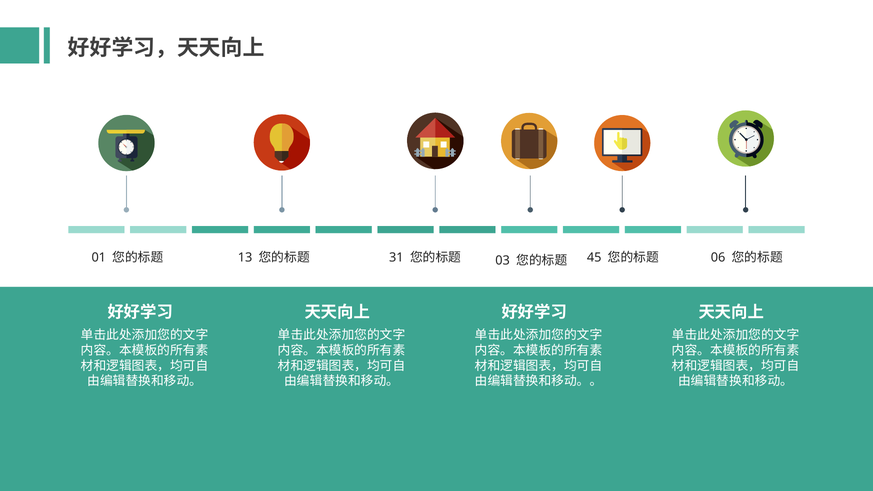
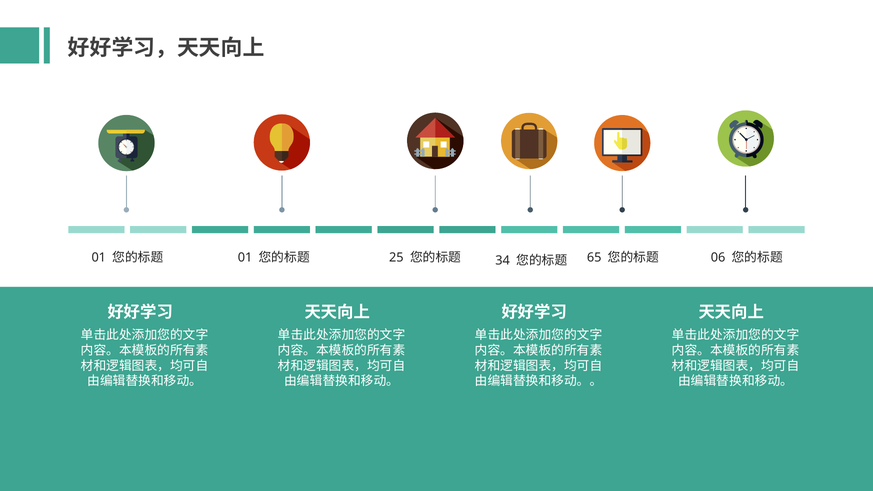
13: 13 -> 01 (245, 258)
31: 31 -> 25 (396, 258)
03: 03 -> 34 (503, 261)
45: 45 -> 65 (594, 258)
